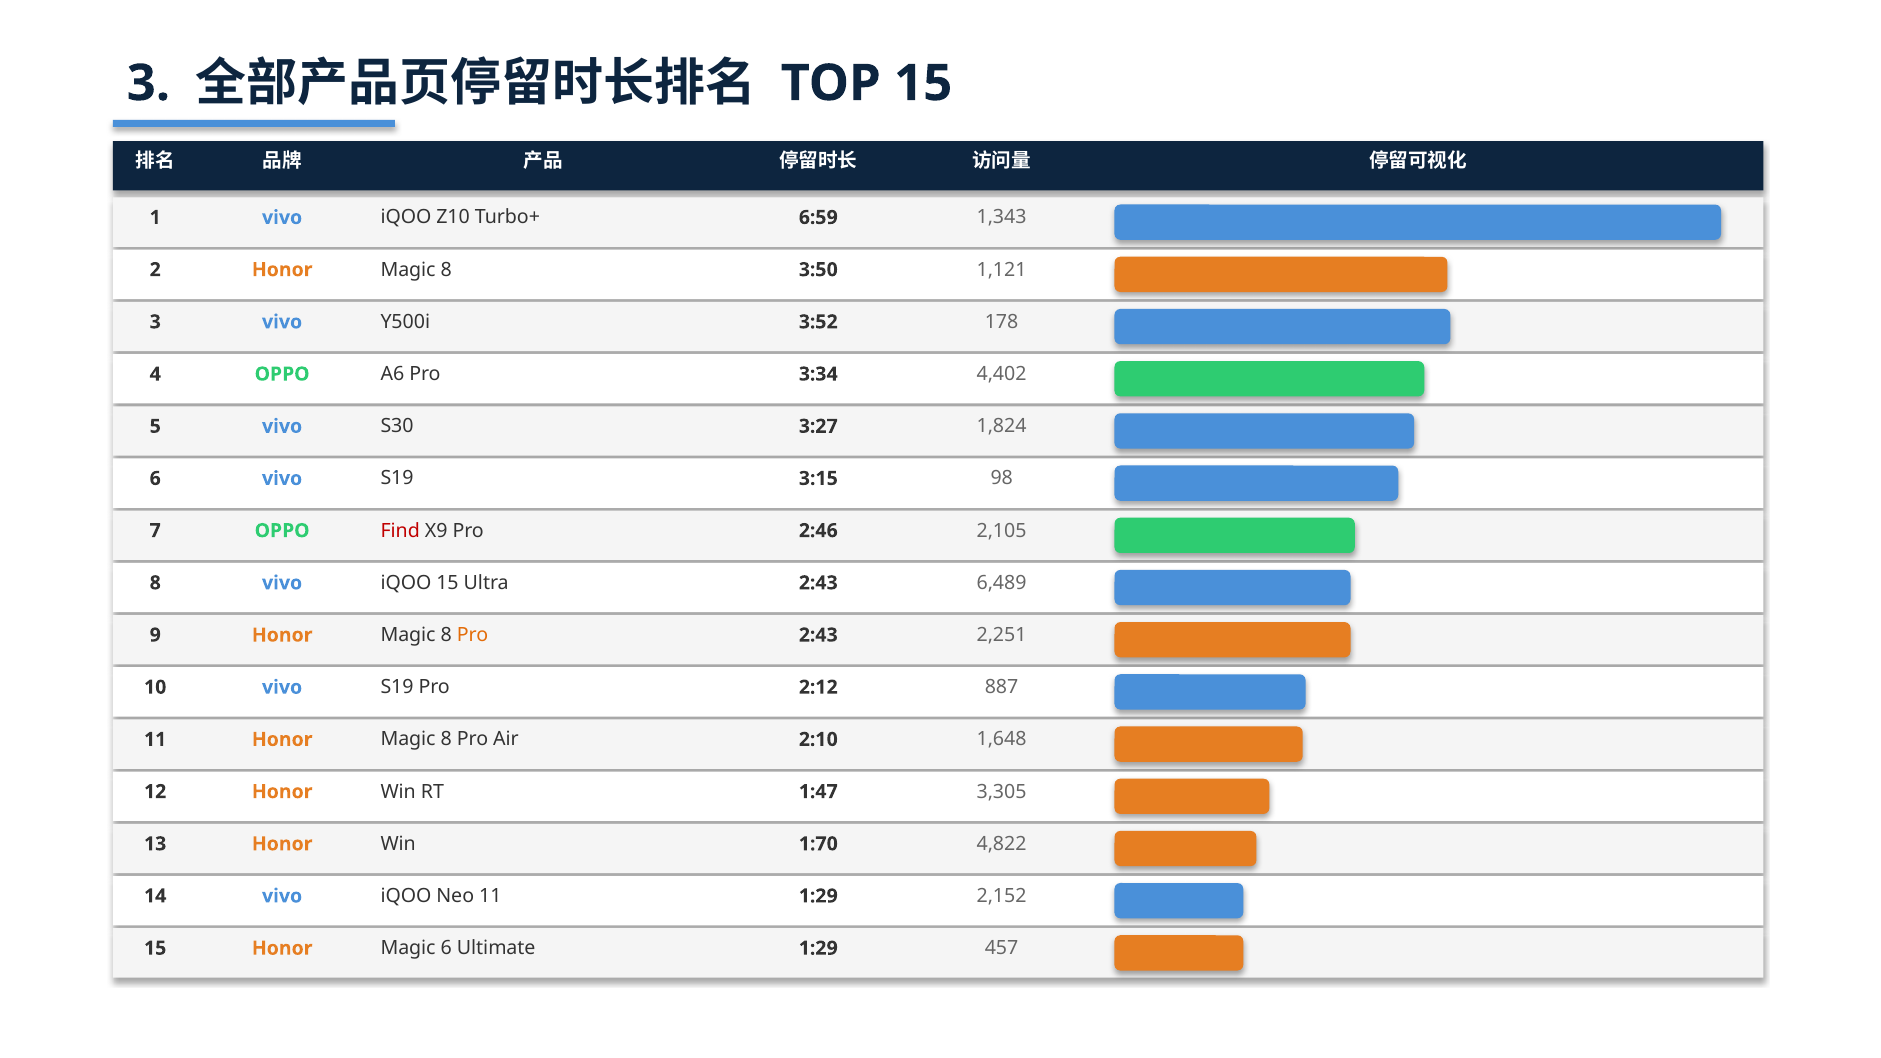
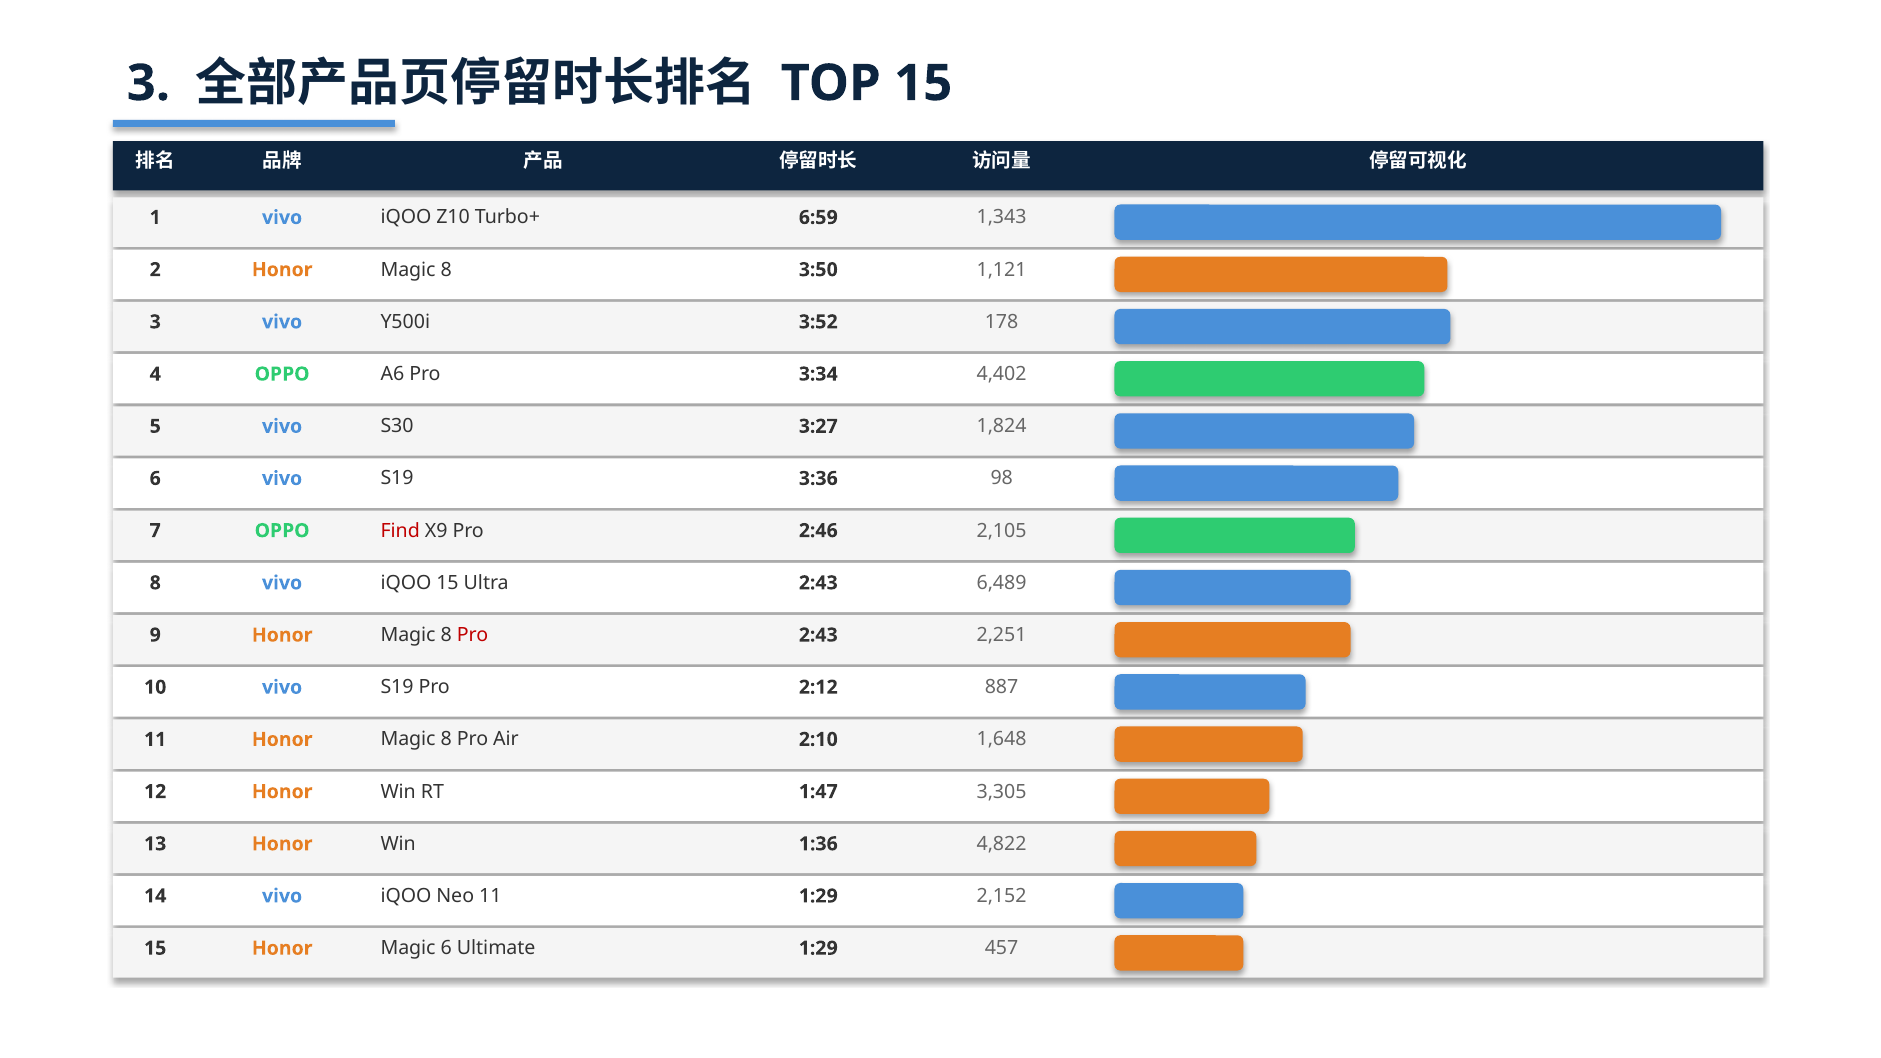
3:15: 3:15 -> 3:36 (818, 479)
Pro colour: orange -> red (473, 635)
1:70: 1:70 -> 1:36 (818, 844)
